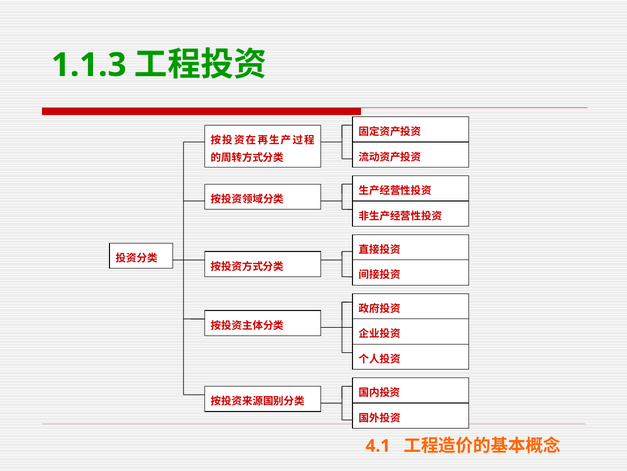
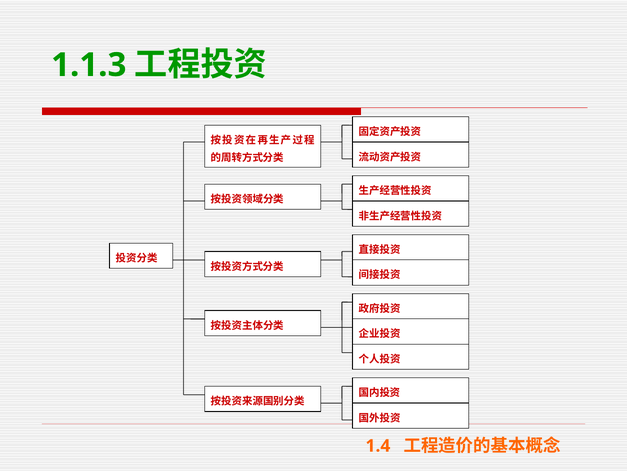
4.1: 4.1 -> 1.4 (378, 445)
